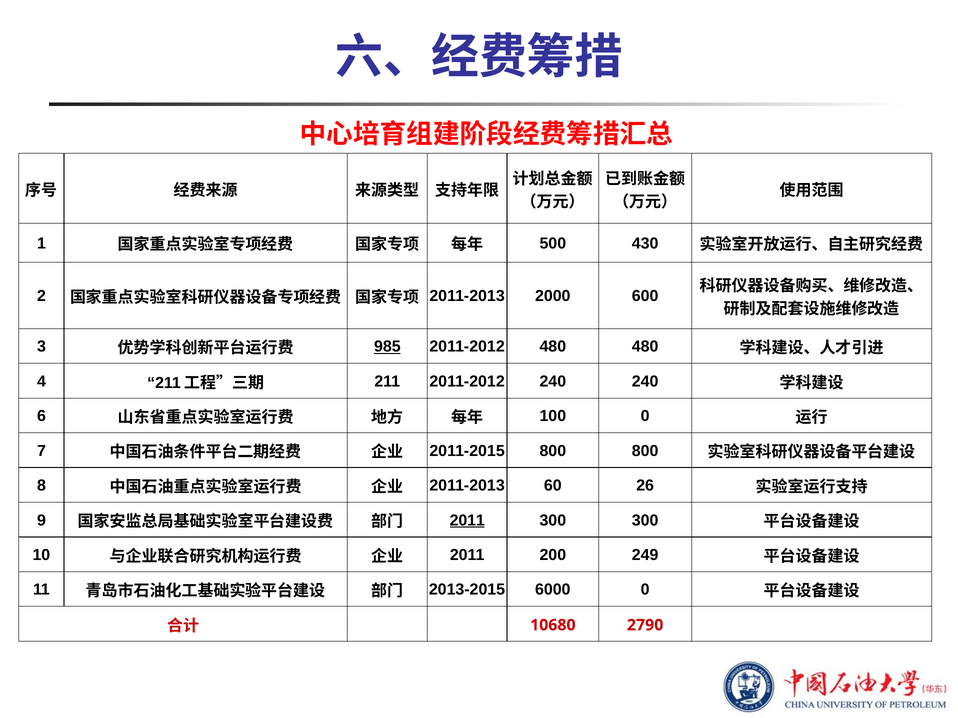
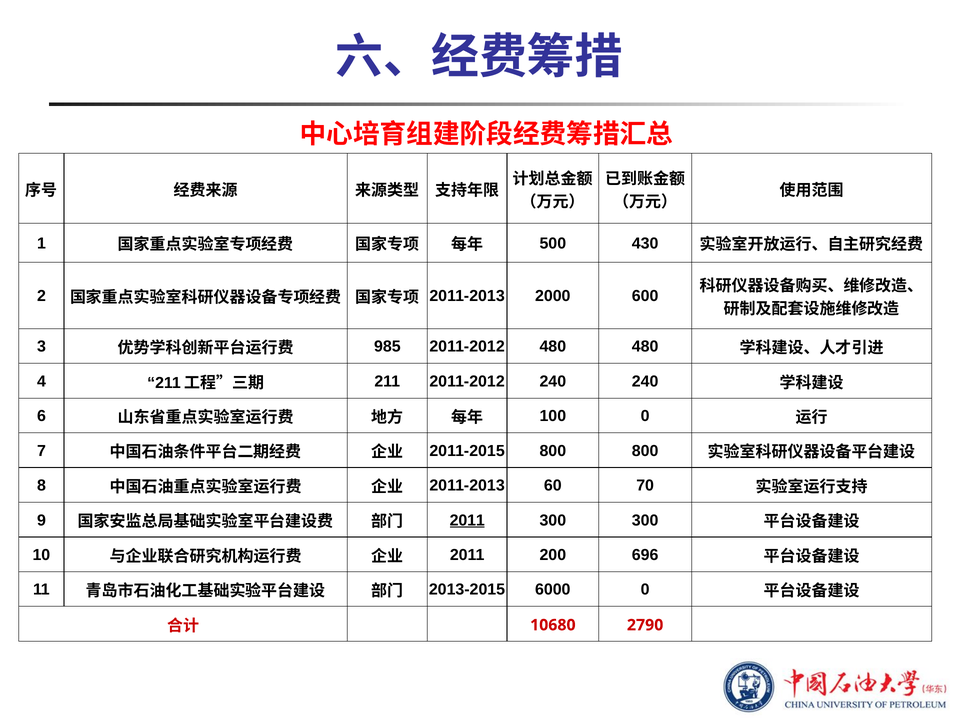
985 underline: present -> none (387, 347)
26: 26 -> 70 (645, 486)
249: 249 -> 696 (645, 555)
